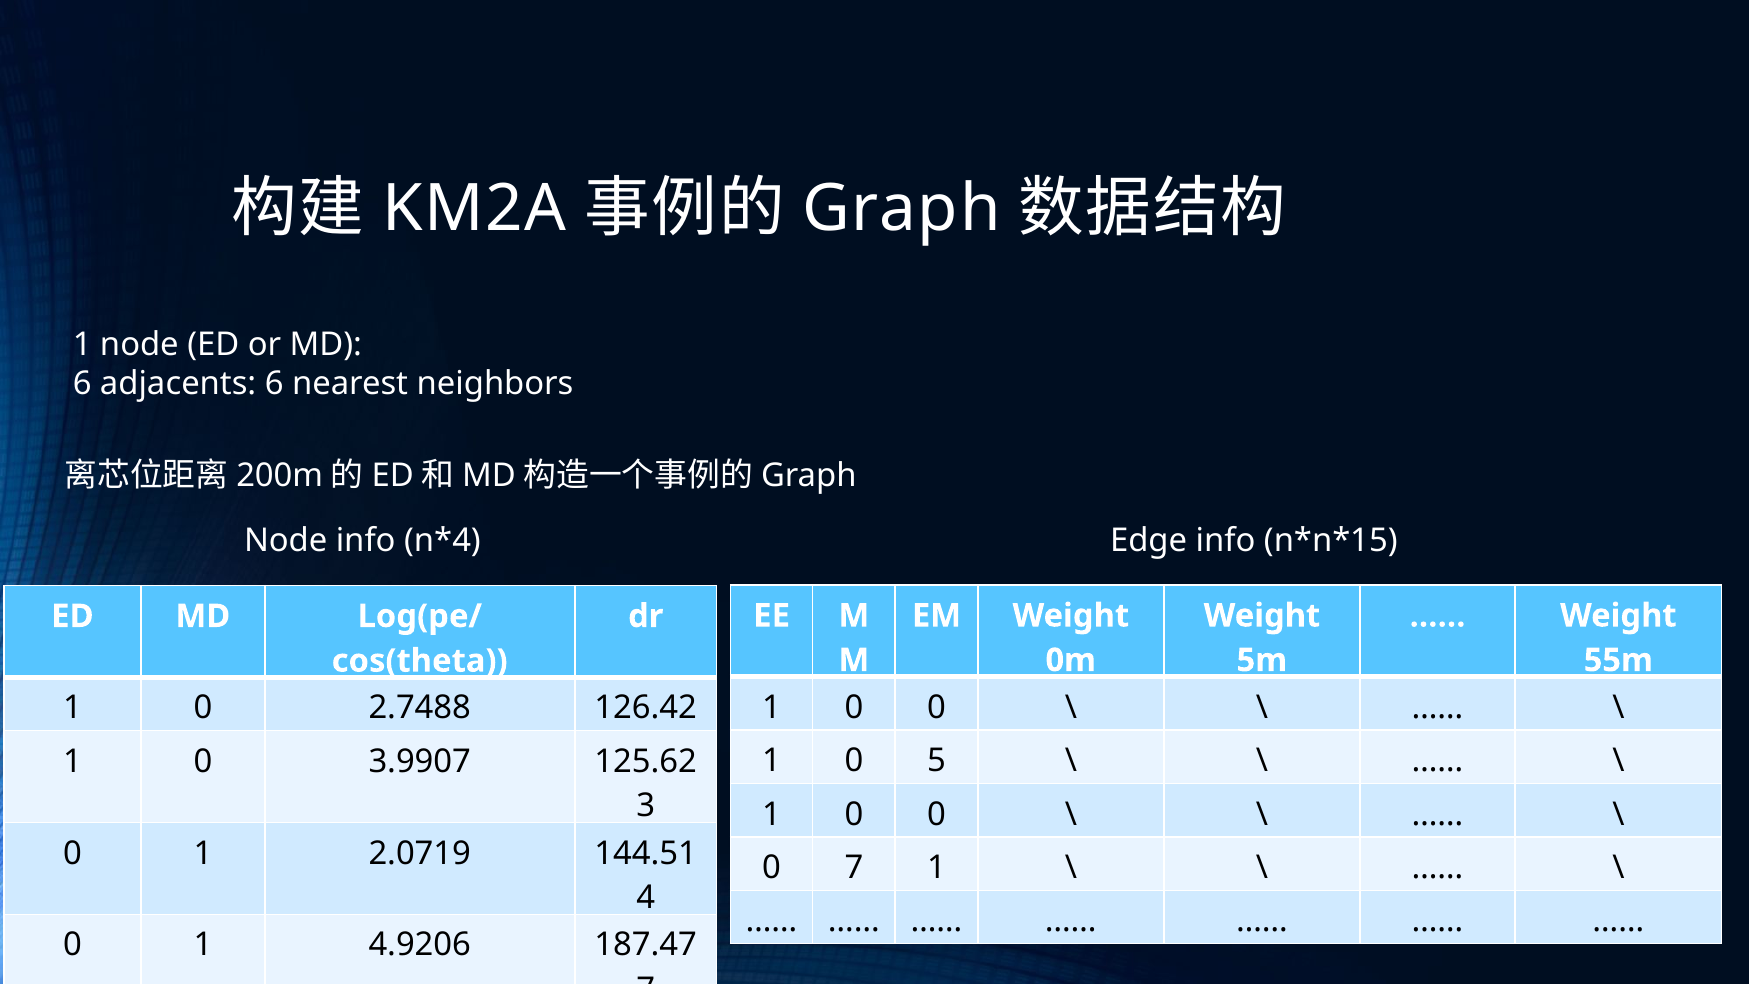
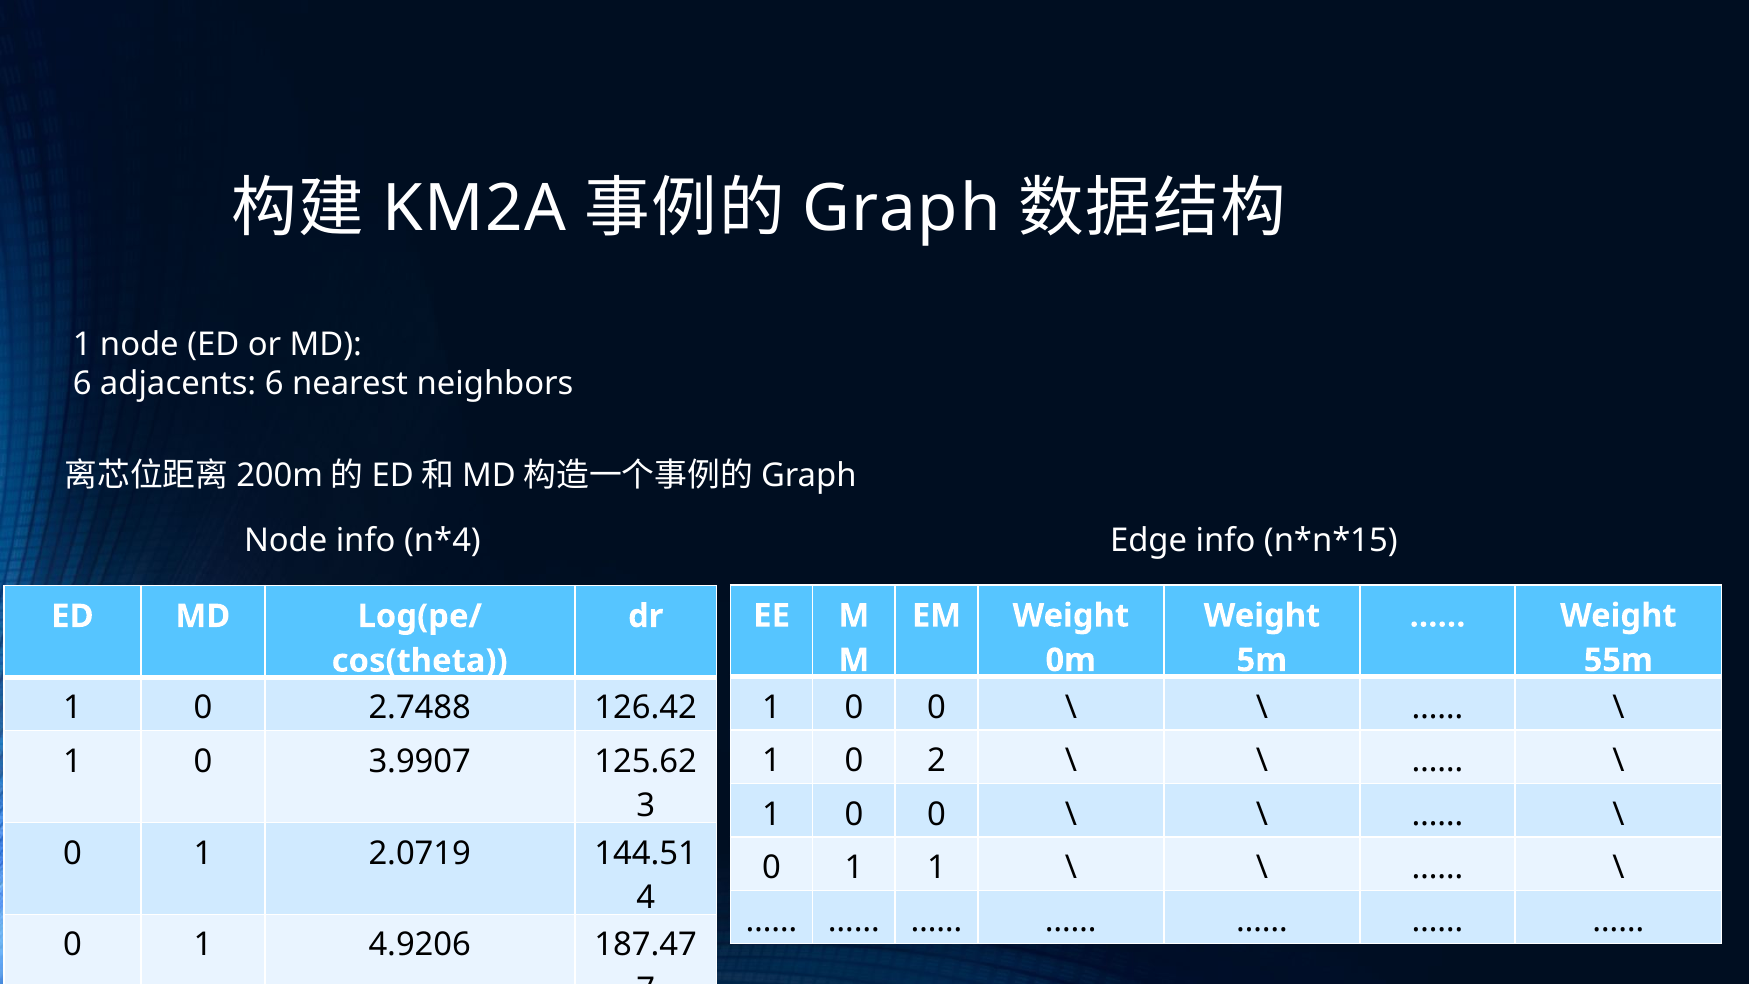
5: 5 -> 2 (937, 761)
7: 7 -> 1 (854, 868)
